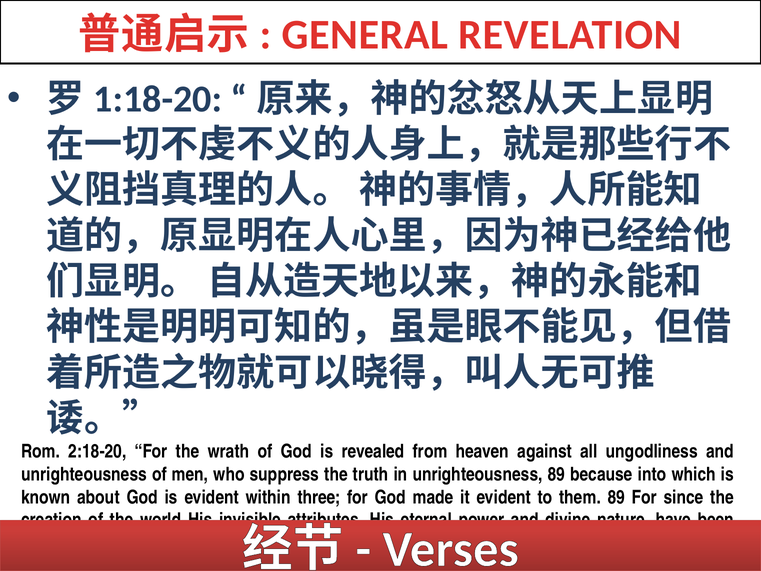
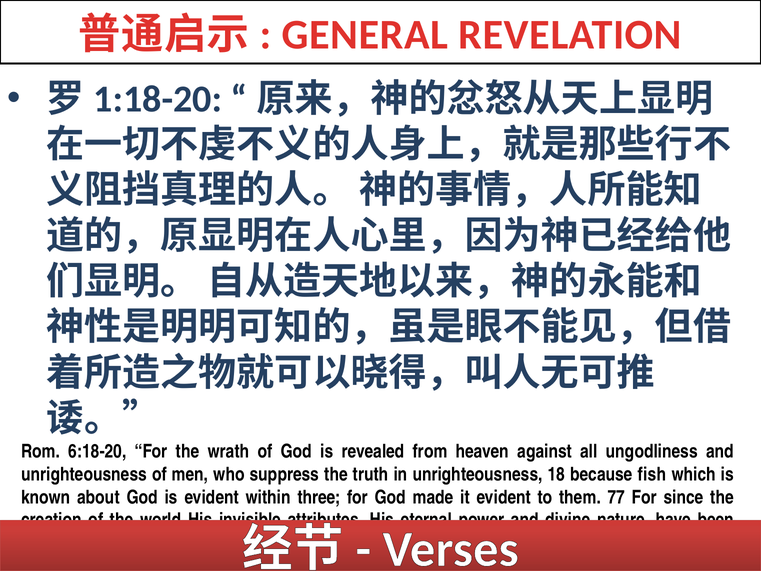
2:18-20: 2:18-20 -> 6:18-20 (97, 451)
unrighteousness 89: 89 -> 18 (556, 474)
into: into -> fish (652, 474)
them 89: 89 -> 77 (616, 497)
